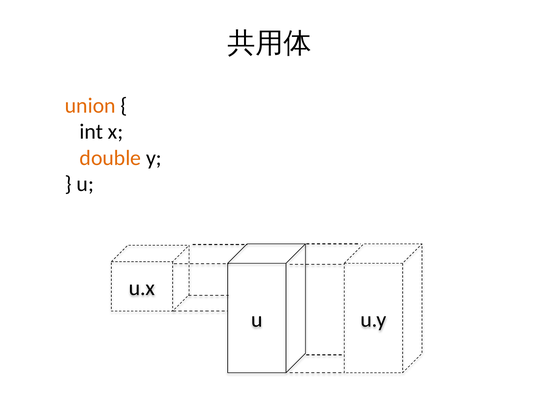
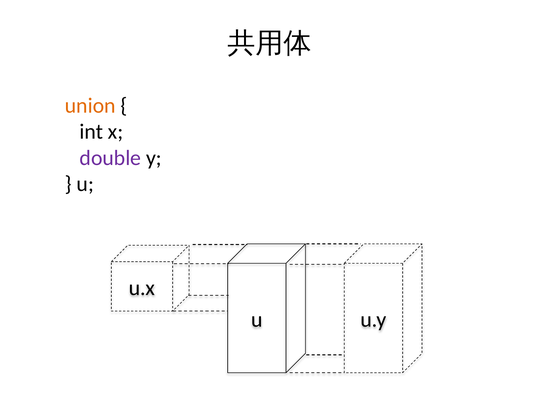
double colour: orange -> purple (110, 158)
